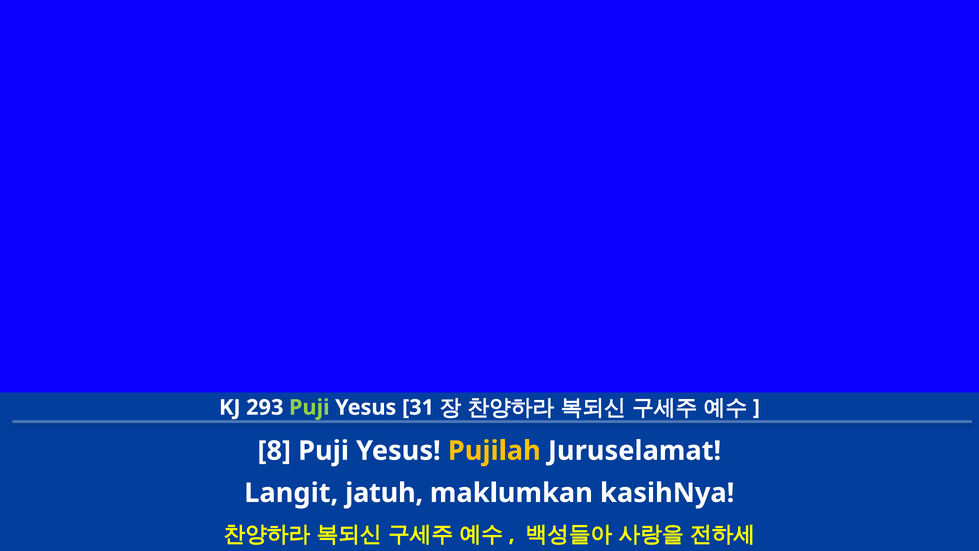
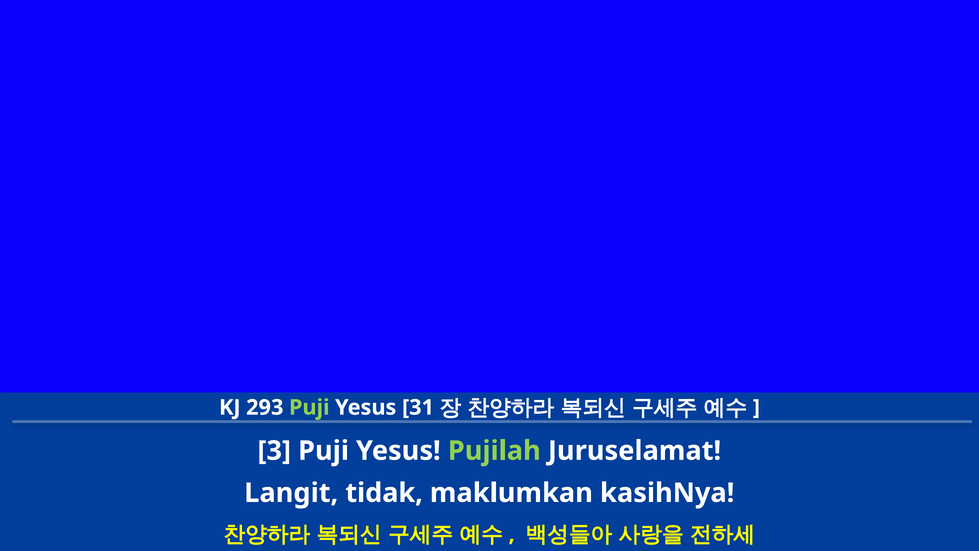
8: 8 -> 3 (274, 451)
Pujilah colour: yellow -> light green (494, 451)
jatuh: jatuh -> tidak (384, 493)
